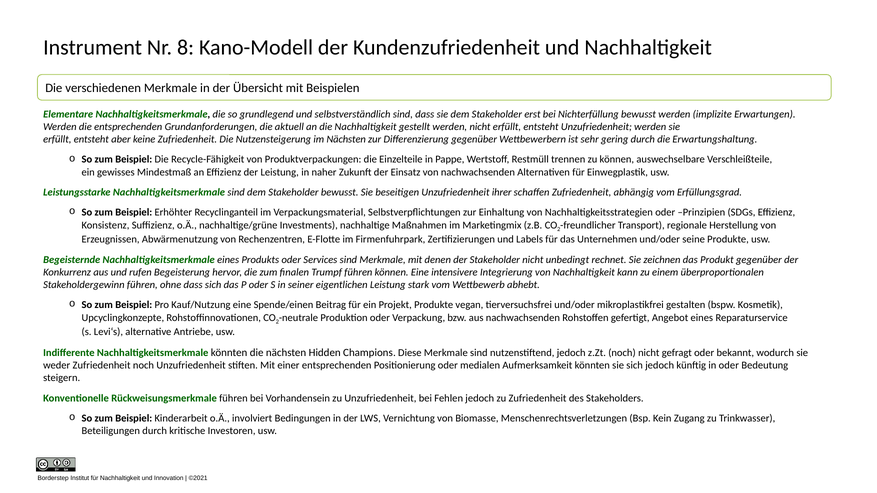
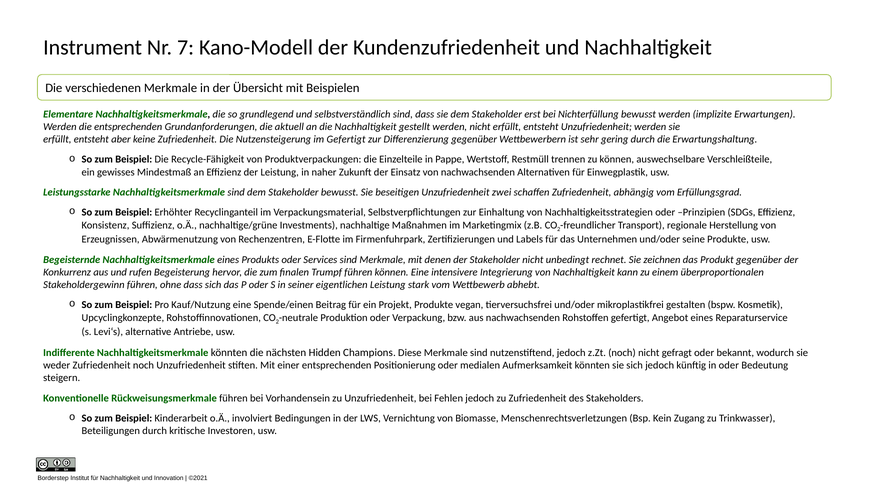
8: 8 -> 7 (186, 47)
im Nächsten: Nächsten -> Gefertigt (346, 139)
ihrer: ihrer -> zwei (502, 192)
